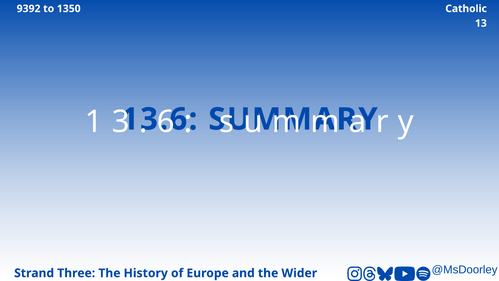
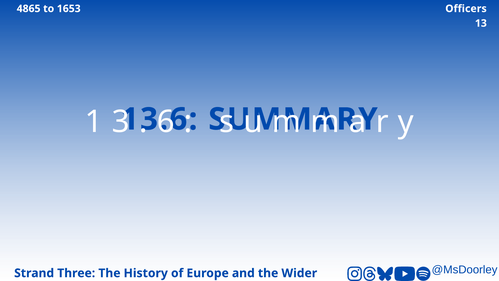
9392: 9392 -> 4865 (29, 9)
1350: 1350 -> 1653 (69, 9)
Catholic: Catholic -> Officers (466, 9)
